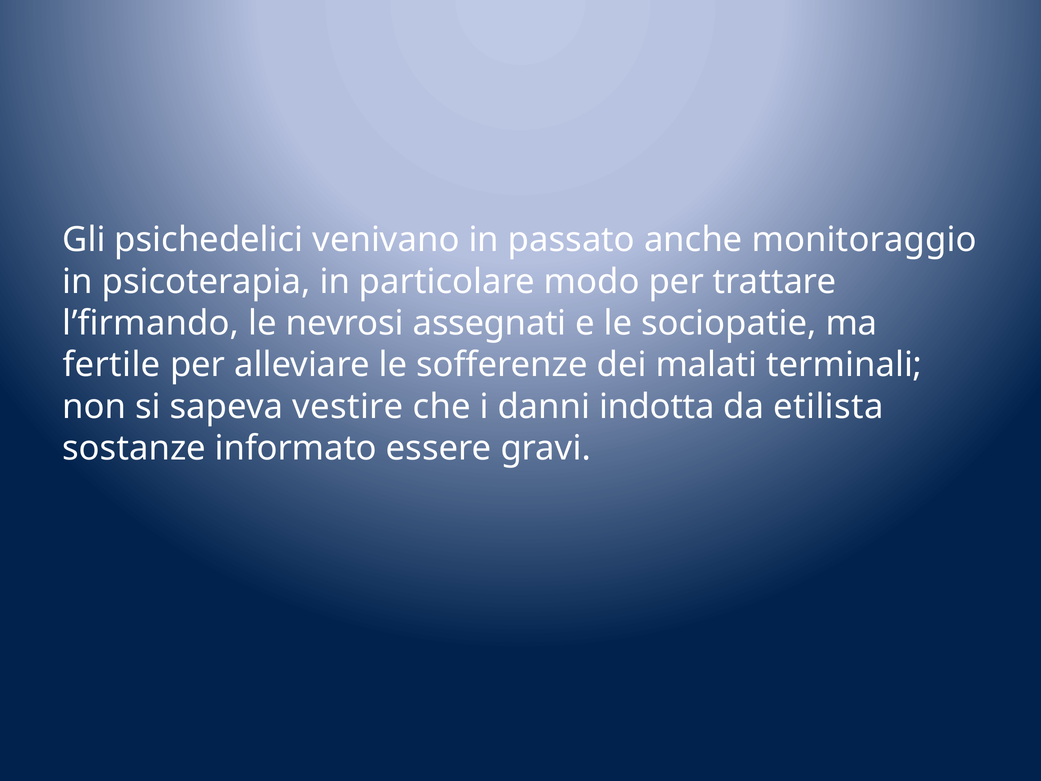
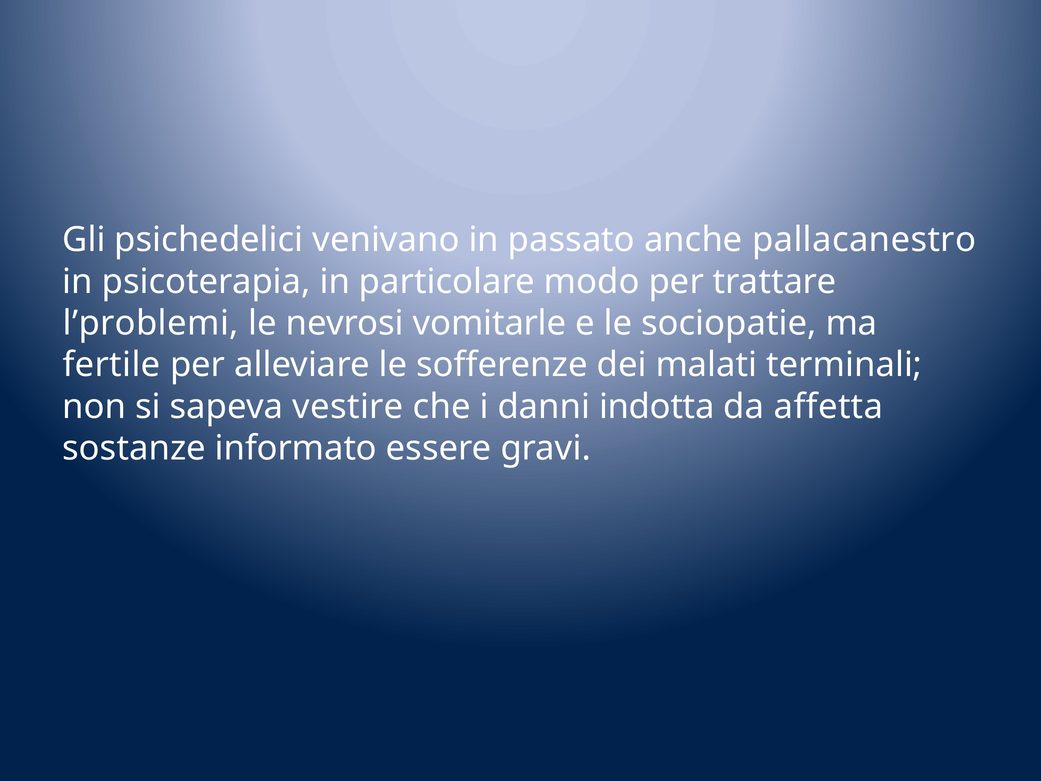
monitoraggio: monitoraggio -> pallacanestro (864, 240)
l’firmando: l’firmando -> l’problemi (151, 323)
assegnati: assegnati -> vomitarle (490, 323)
etilista: etilista -> affetta (828, 406)
